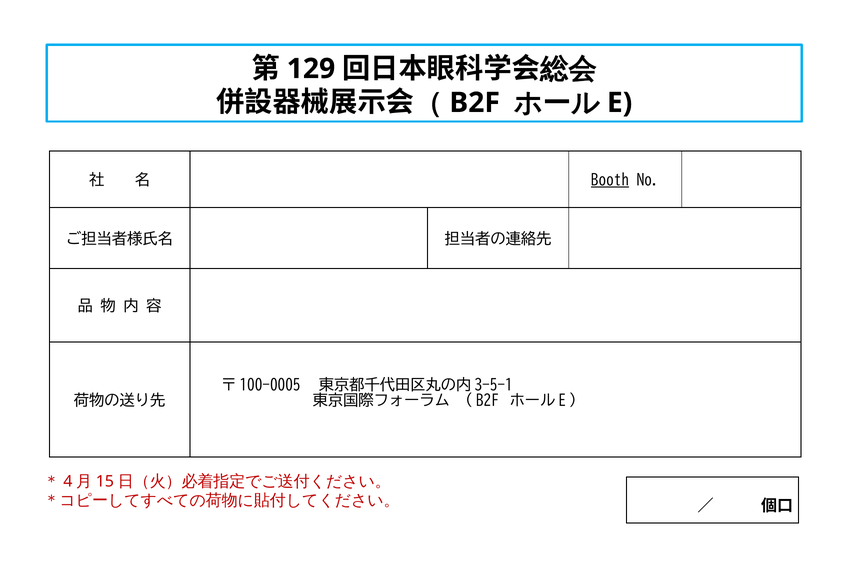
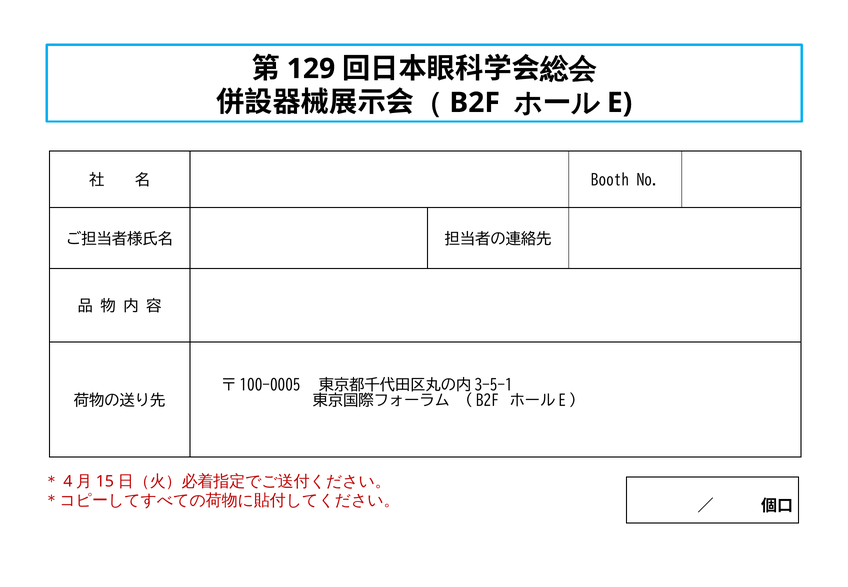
Booth underline: present -> none (610, 180)
